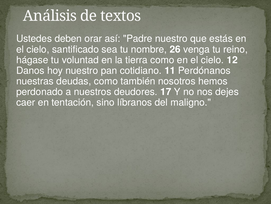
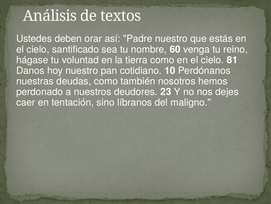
26: 26 -> 60 (175, 49)
12: 12 -> 81 (232, 60)
11: 11 -> 10 (170, 70)
17: 17 -> 23 (166, 91)
